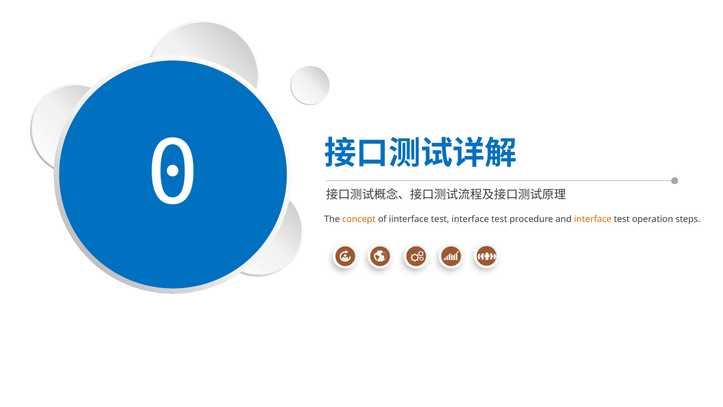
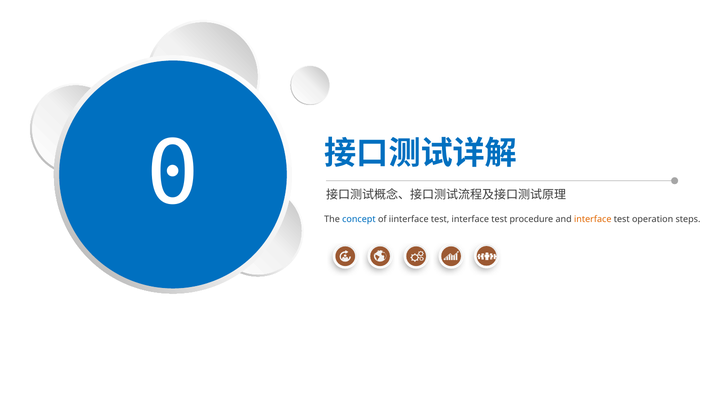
concept colour: orange -> blue (359, 219)
